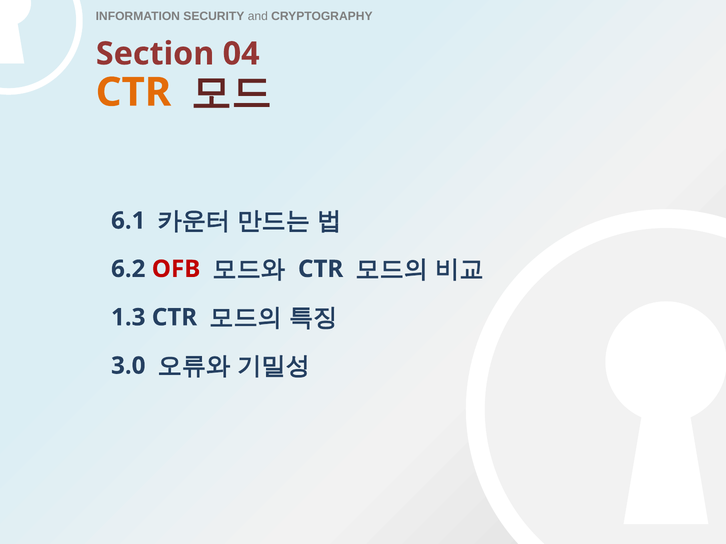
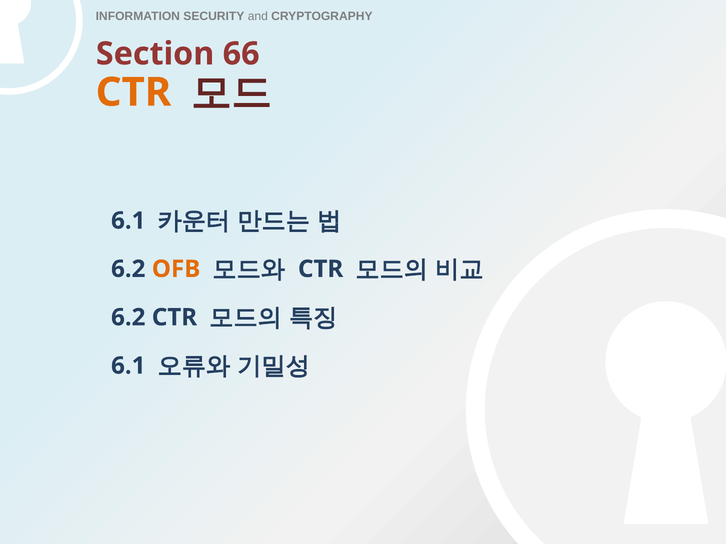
04: 04 -> 66 (241, 54)
OFB colour: red -> orange (176, 269)
1.3: 1.3 -> 6.2 (128, 318)
3.0: 3.0 -> 6.1 (128, 366)
